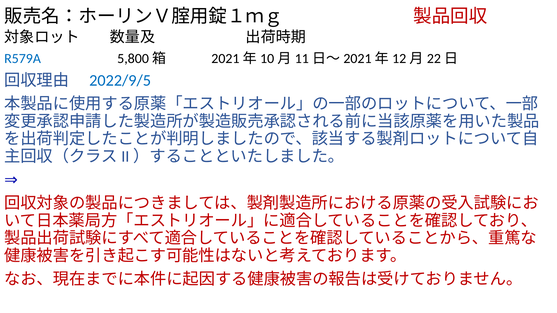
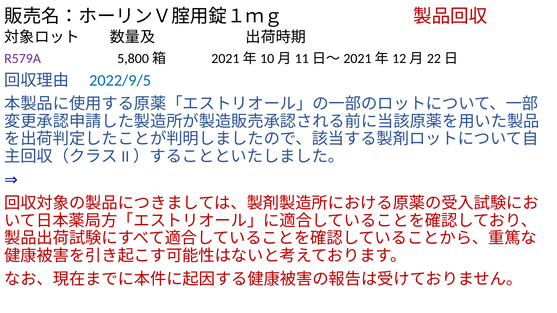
R579A colour: blue -> purple (23, 59)
